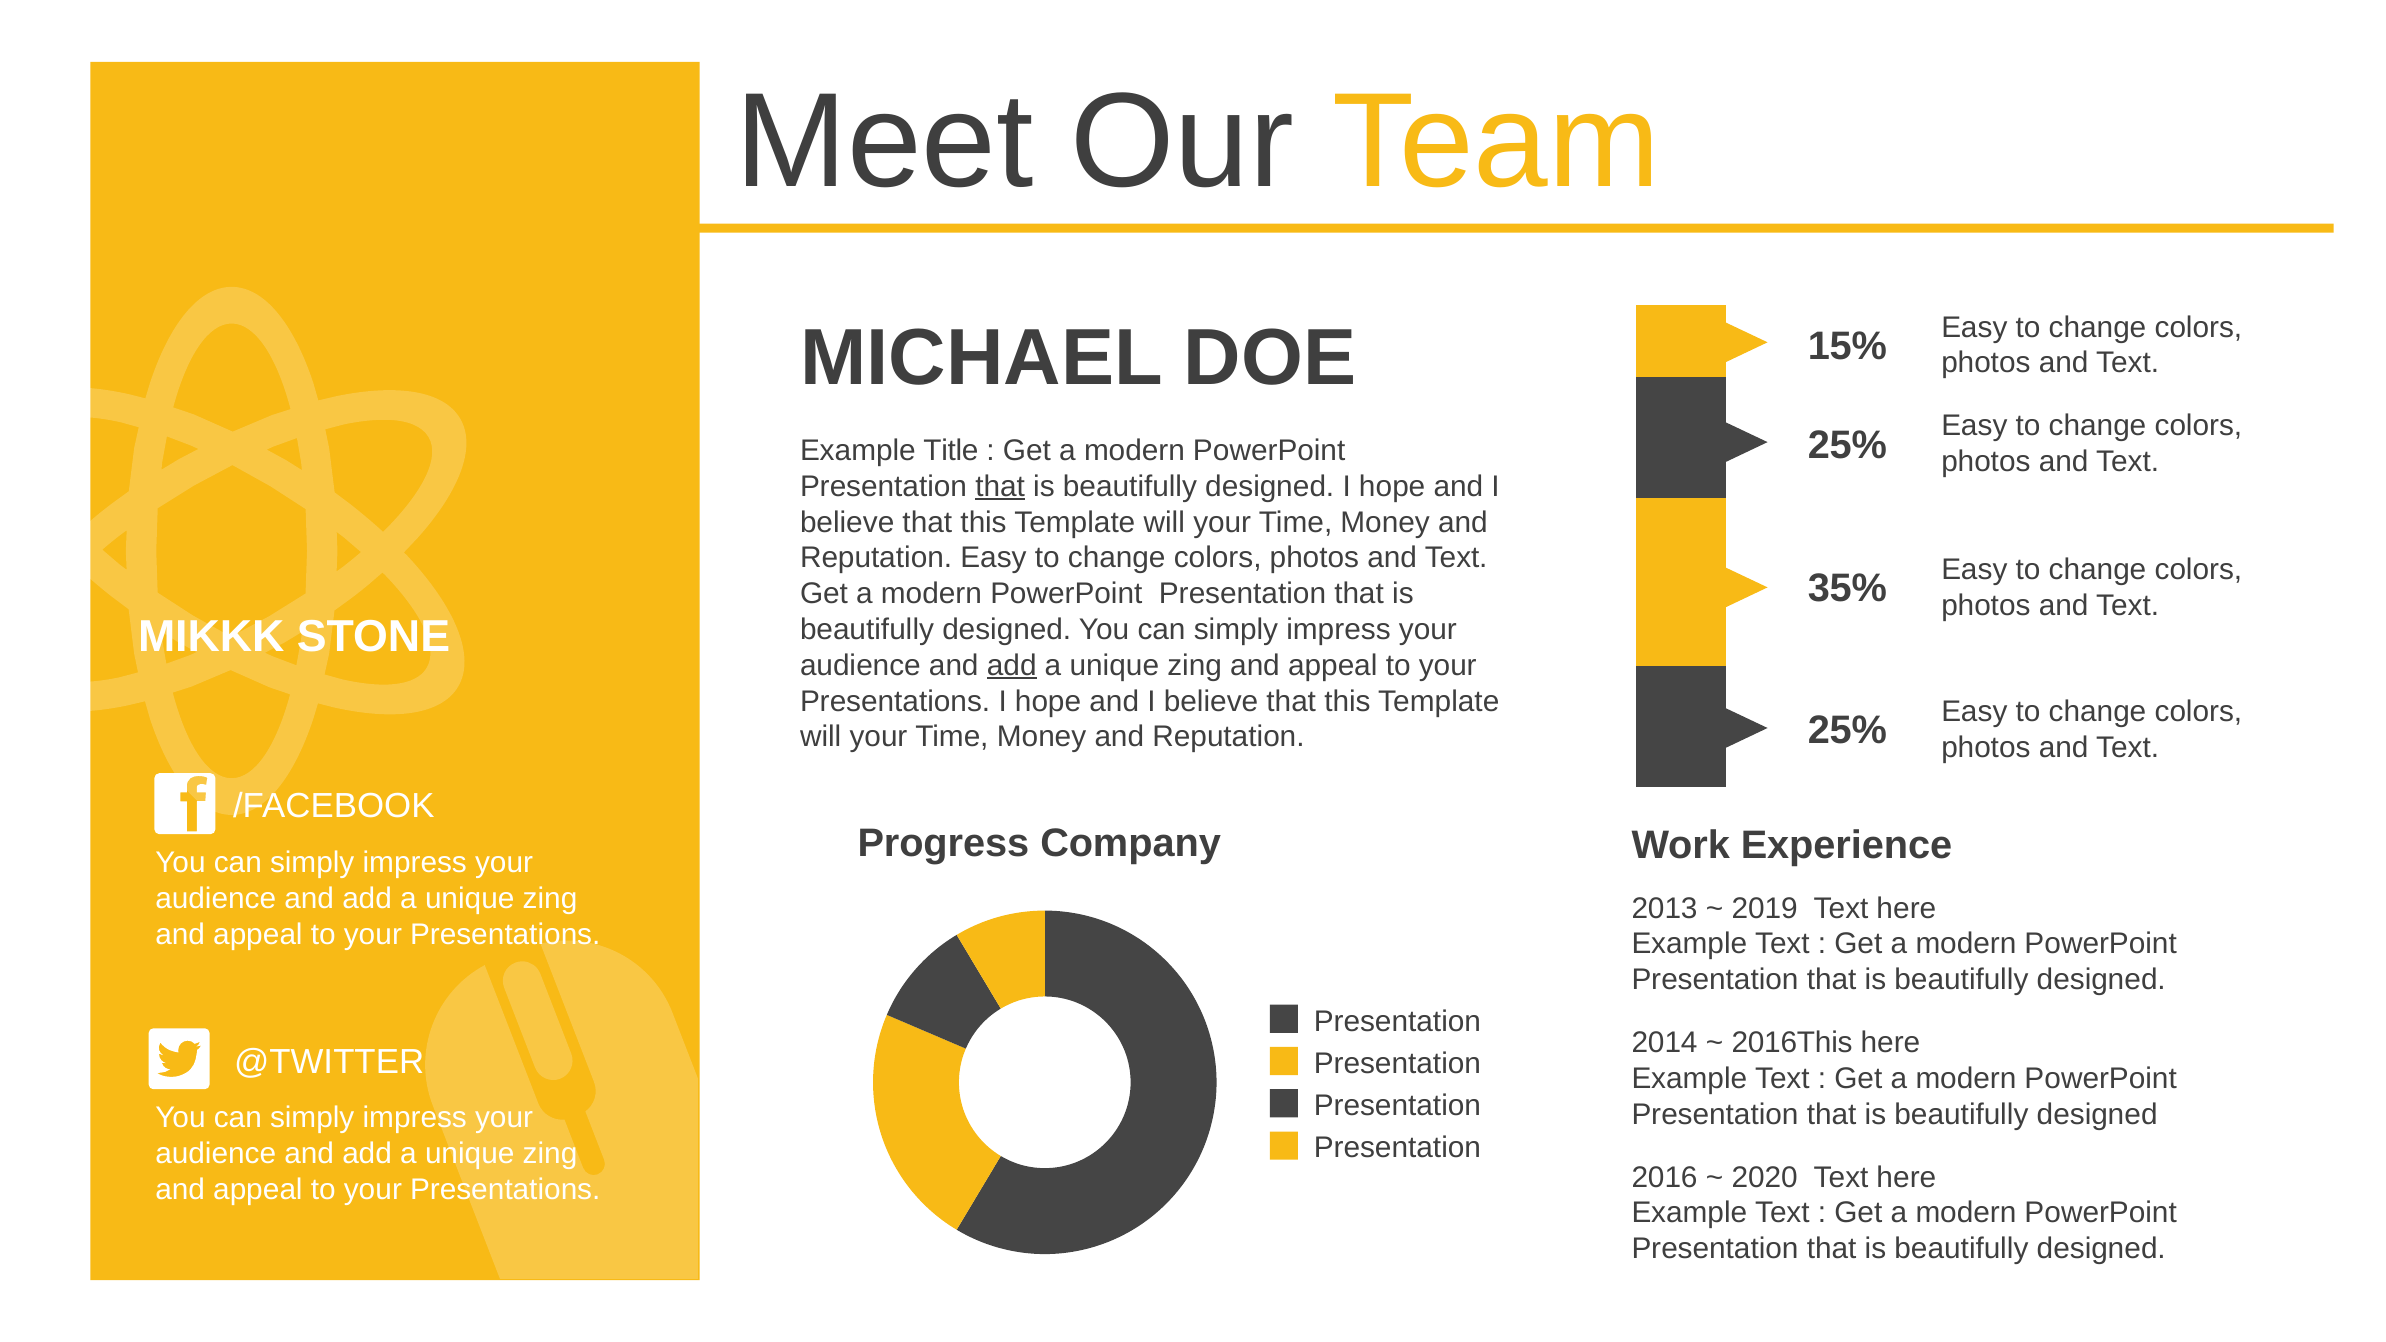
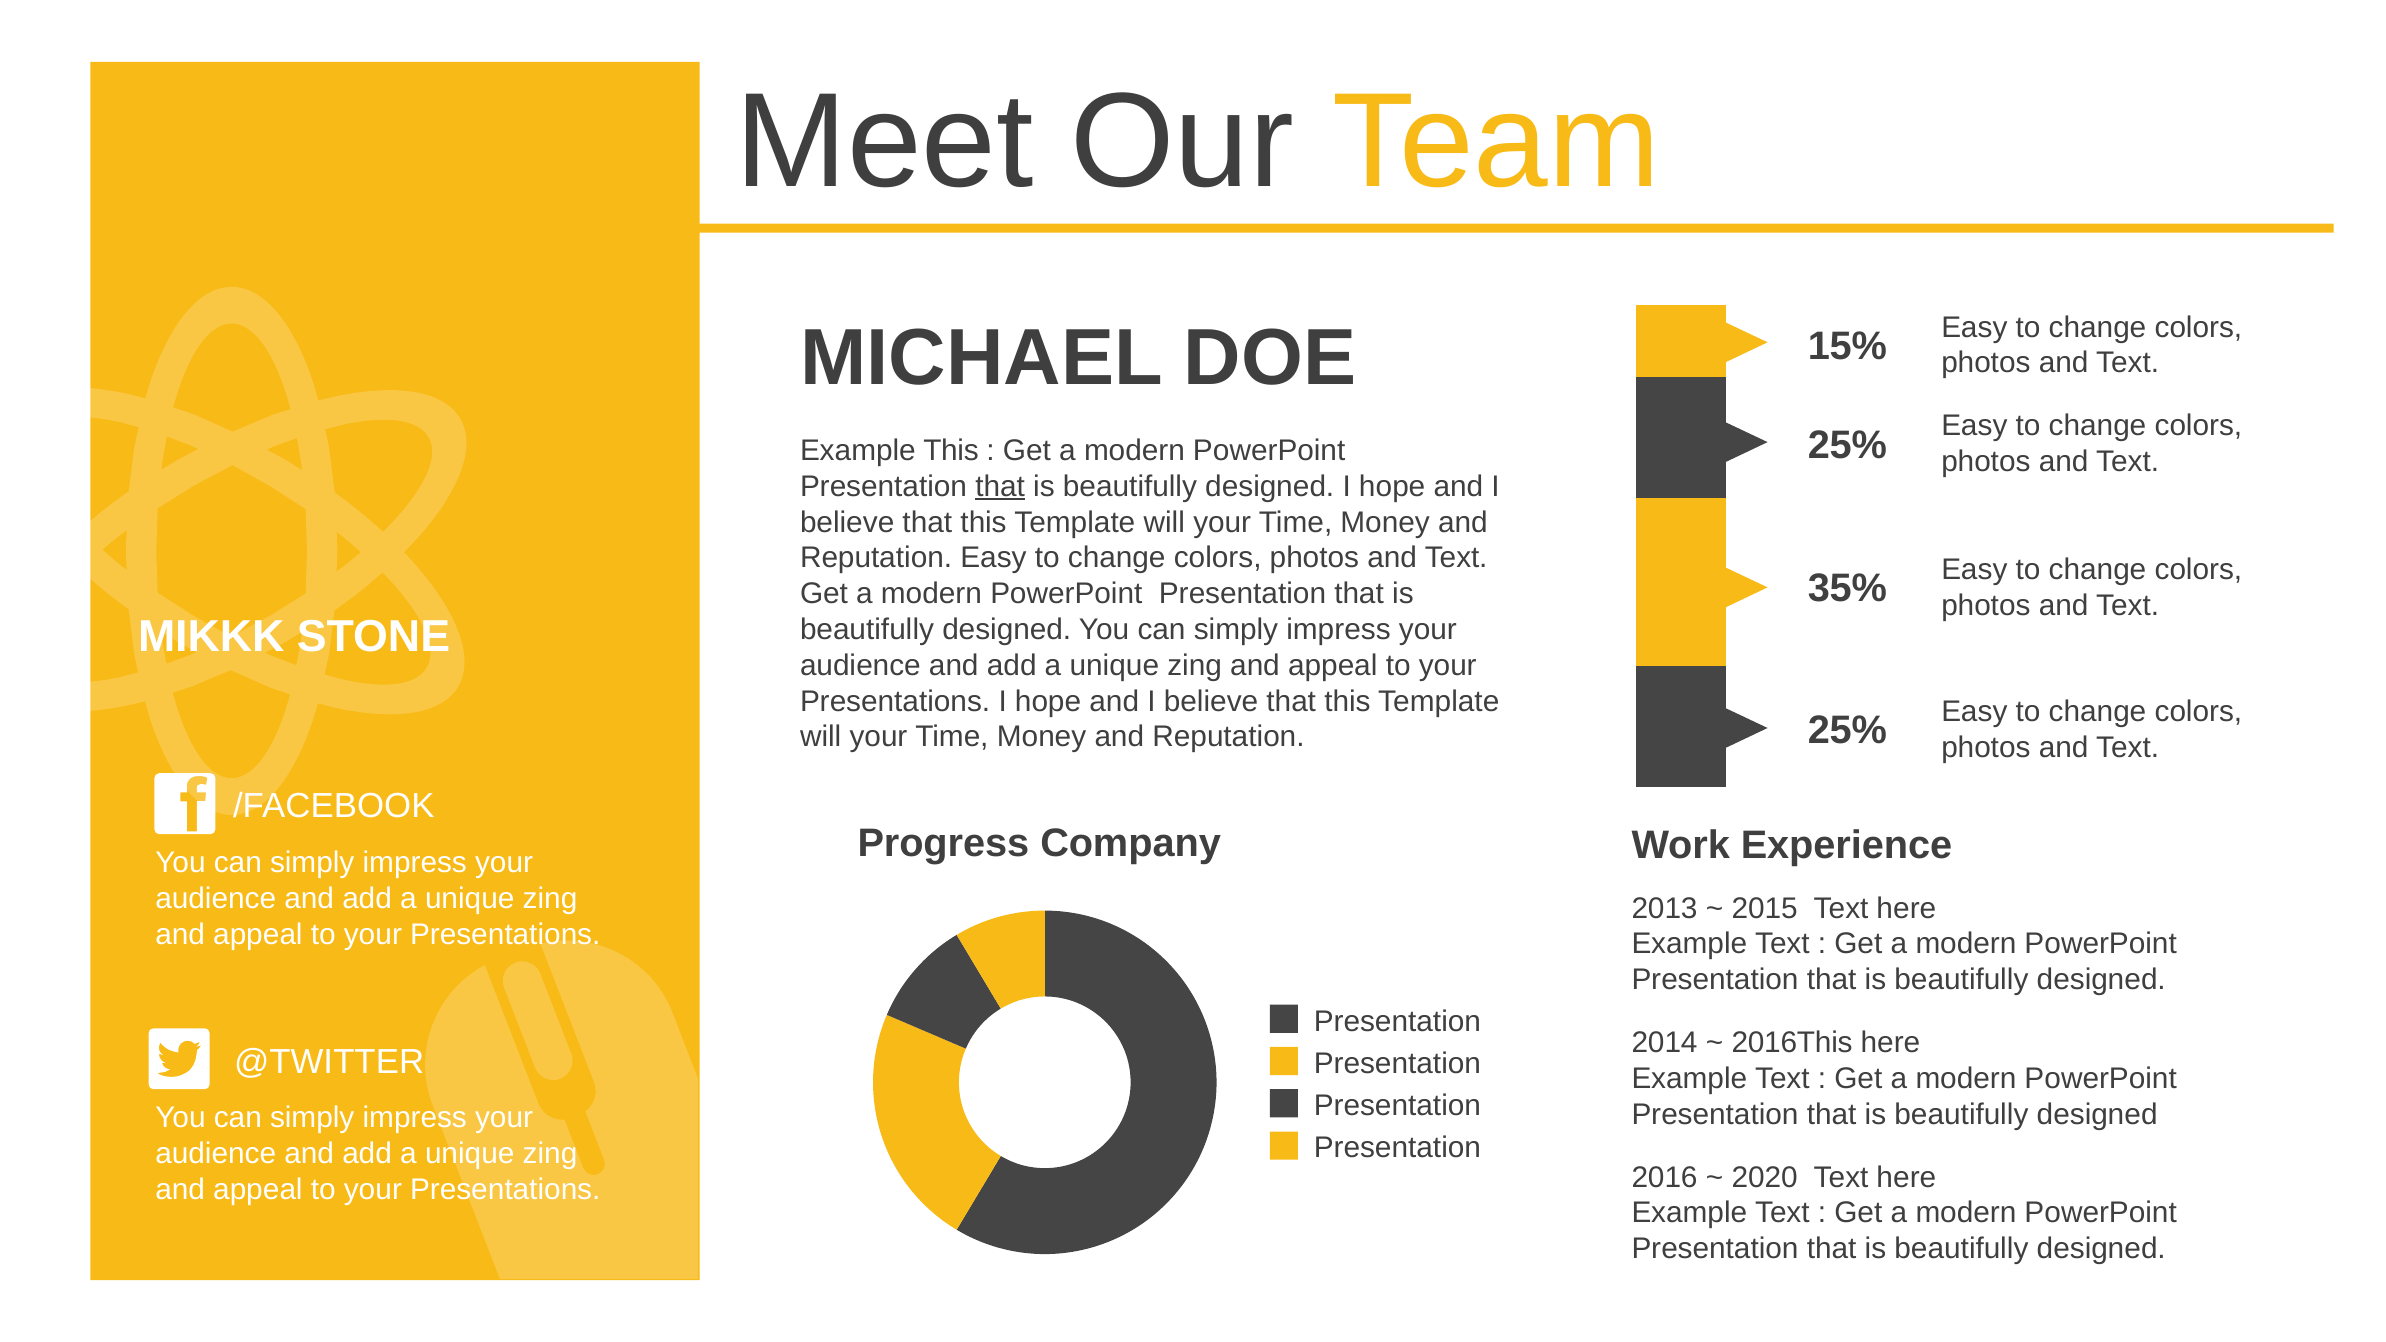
Example Title: Title -> This (951, 451)
add underline: present -> none (1012, 665)
2019: 2019 -> 2015 (1765, 908)
